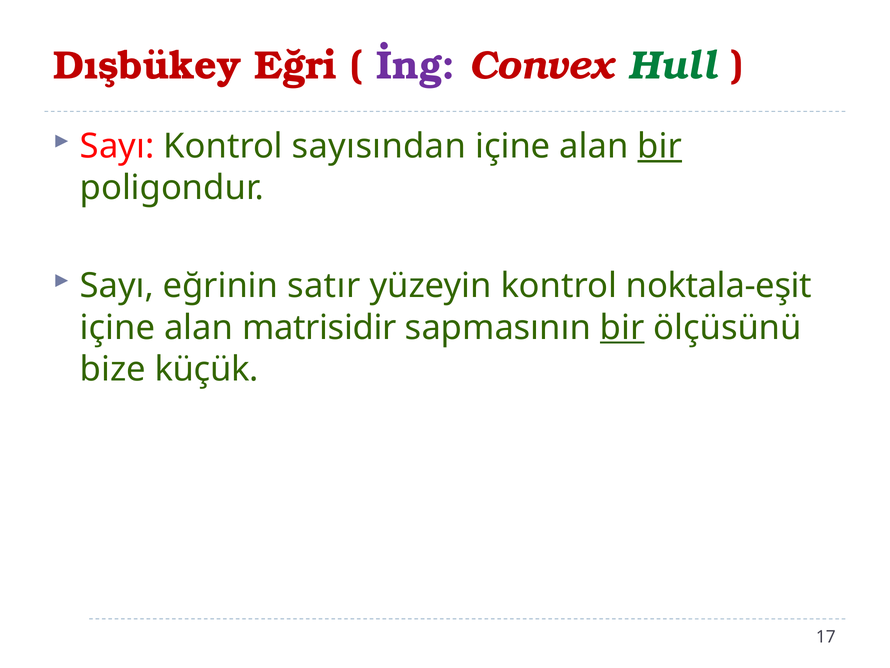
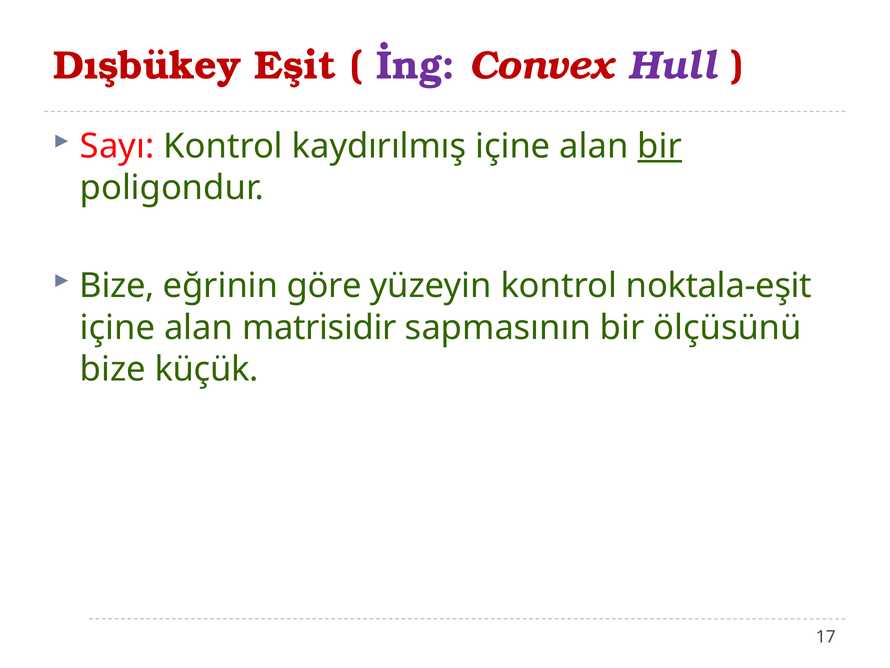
Eğri: Eğri -> Eşit (295, 66)
Hull colour: green -> purple (673, 66)
sayısından: sayısından -> kaydırılmış (379, 146)
Sayı: Sayı -> Bize (117, 286)
satır: satır -> göre (324, 286)
bir underline: present -> none (622, 327)
